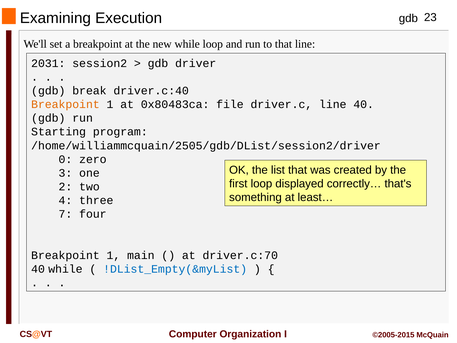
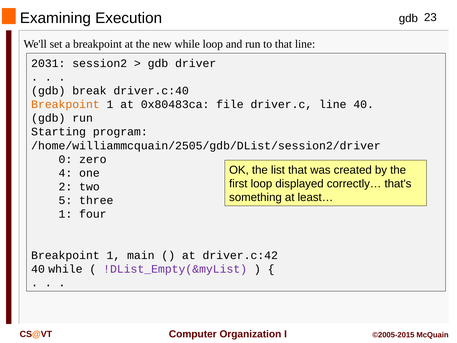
3: 3 -> 4 (65, 173)
4: 4 -> 5 (65, 200)
7: 7 -> 1 (65, 214)
driver.c:70: driver.c:70 -> driver.c:42 (240, 255)
!DList_Empty(&myList colour: blue -> purple (175, 269)
